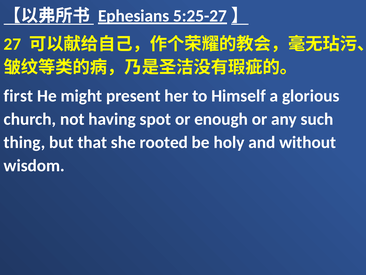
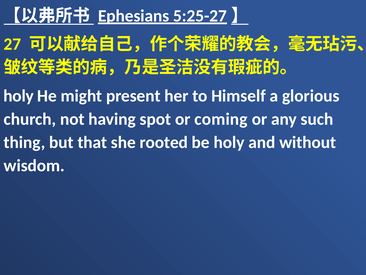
first: first -> holy (19, 96)
enough: enough -> coming (221, 119)
